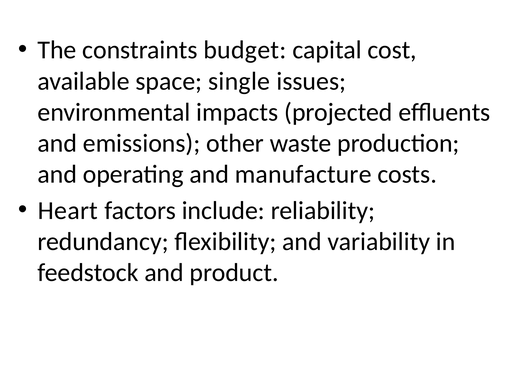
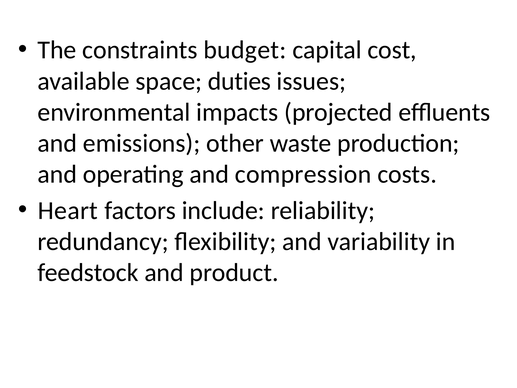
single: single -> duties (239, 81)
manufacture: manufacture -> compression (303, 174)
